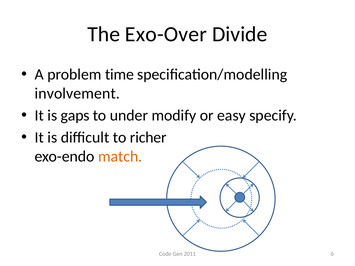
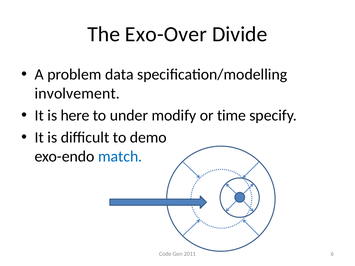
time: time -> data (119, 74)
gaps: gaps -> here (75, 116)
easy: easy -> time (232, 116)
richer: richer -> demo (148, 138)
match colour: orange -> blue (120, 157)
